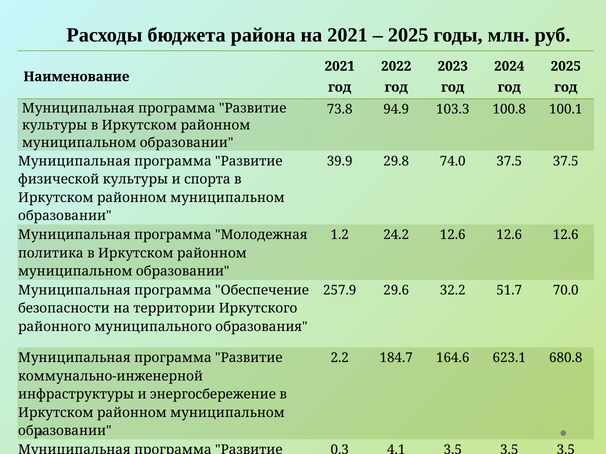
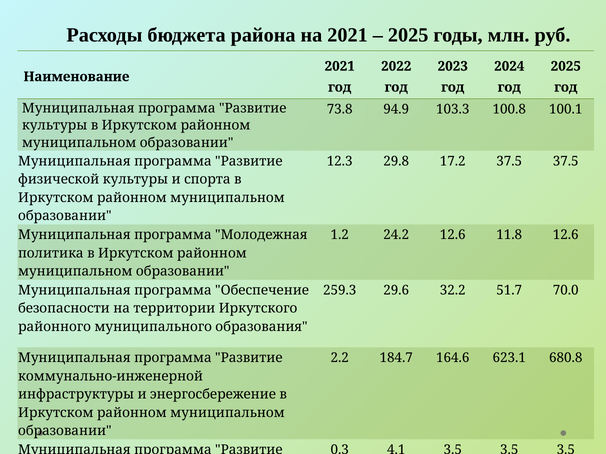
39.9: 39.9 -> 12.3 (340, 161)
74.0: 74.0 -> 17.2 (453, 161)
24.2 12.6 12.6: 12.6 -> 11.8 (509, 235)
257.9: 257.9 -> 259.3 (340, 291)
